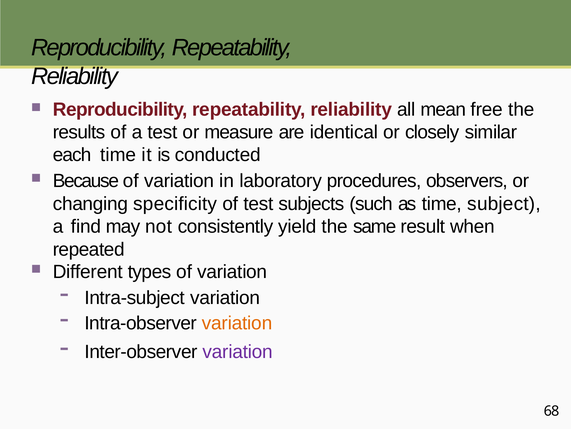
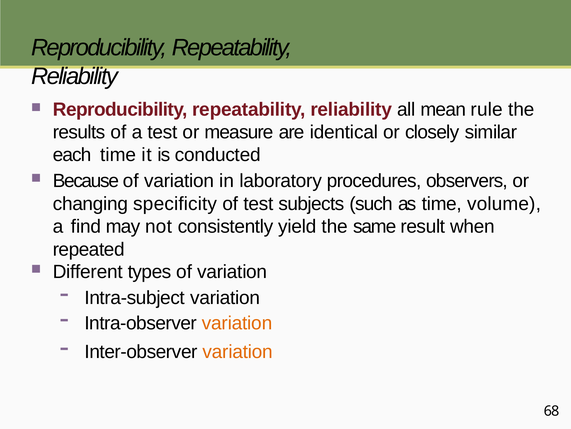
free: free -> rule (487, 109)
subject: subject -> volume (504, 203)
variation colour: purple -> orange (238, 351)
